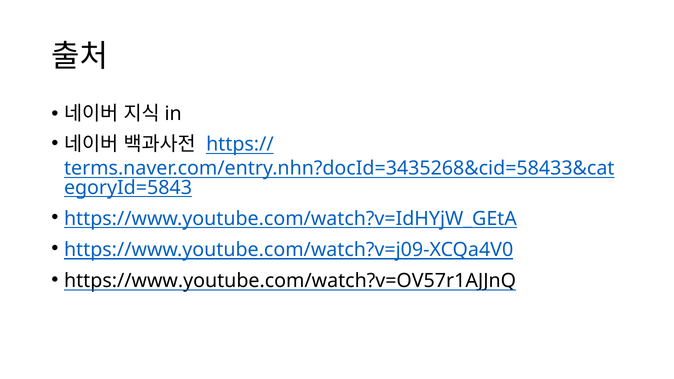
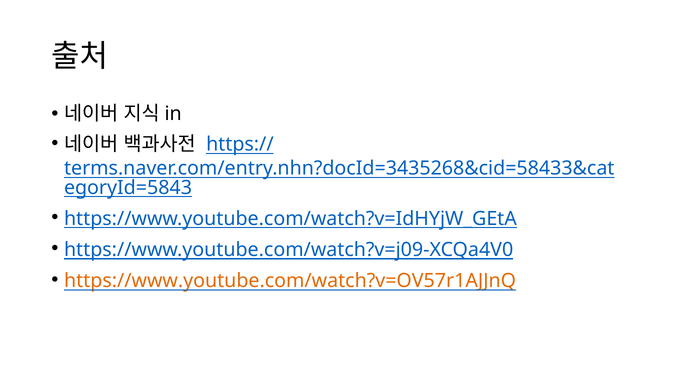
https://www.youtube.com/watch?v=OV57r1AJJnQ colour: black -> orange (290, 281)
